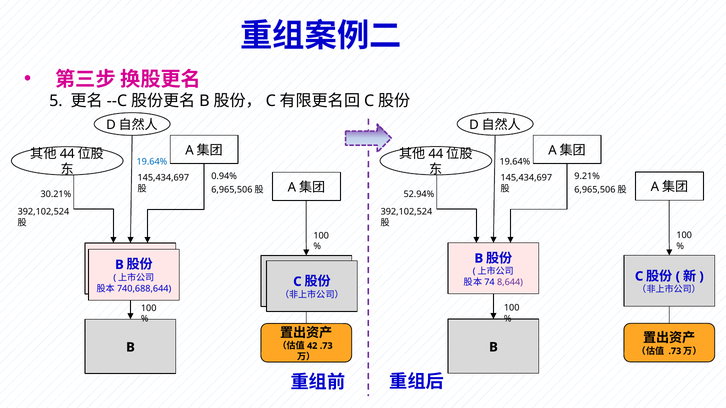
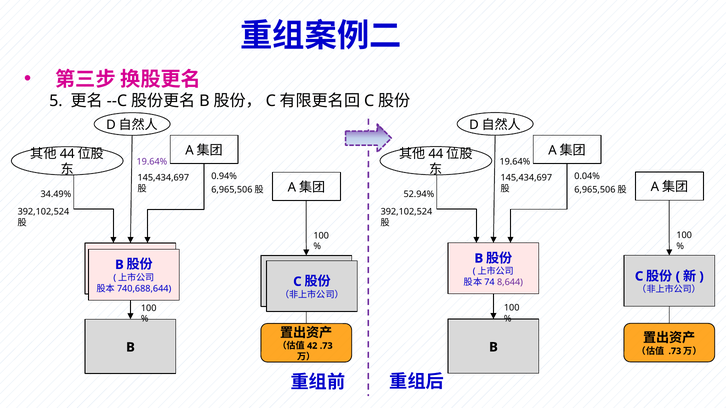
19.64% colour: blue -> purple (152, 162)
9.21%: 9.21% -> 0.04% (587, 177)
30.21%: 30.21% -> 34.49% (56, 195)
